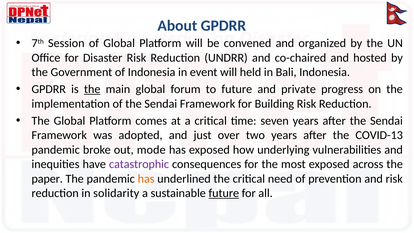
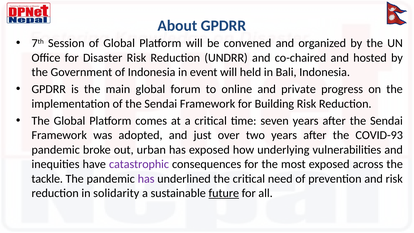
the underline: present -> none (92, 89)
to future: future -> online (237, 89)
COVID-13: COVID-13 -> COVID-93 (379, 135)
mode: mode -> urban (151, 150)
paper: paper -> tackle (47, 179)
has colour: orange -> purple (146, 179)
